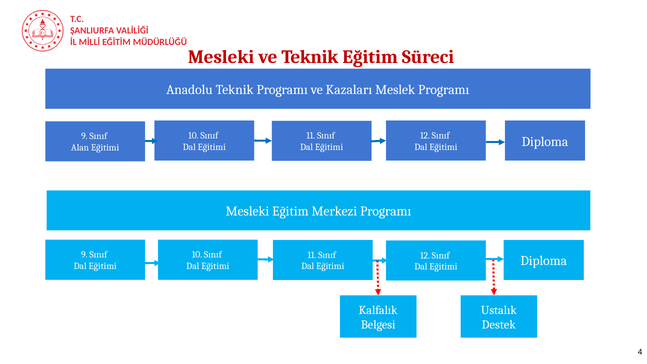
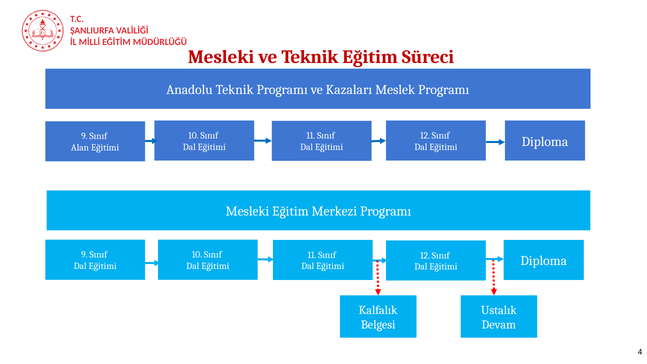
Destek: Destek -> Devam (499, 325)
